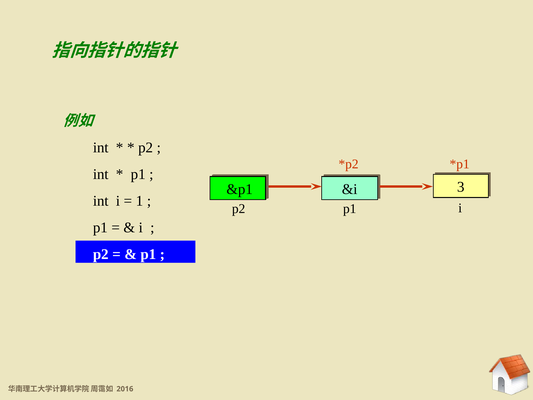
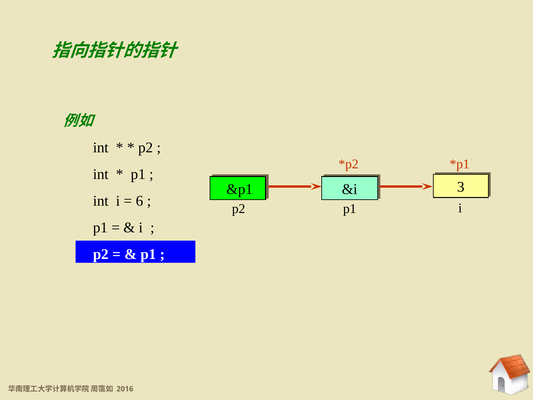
1: 1 -> 6 (140, 201)
